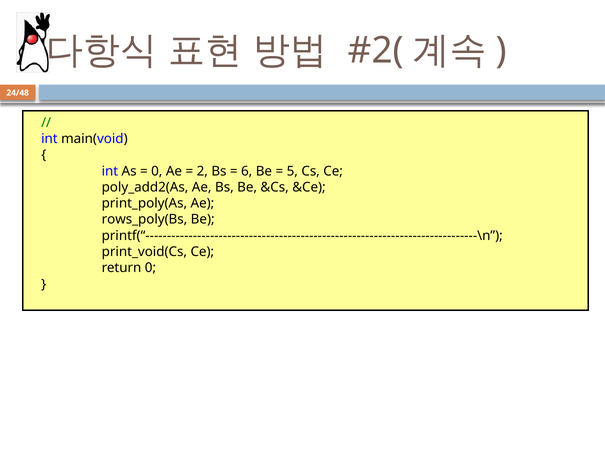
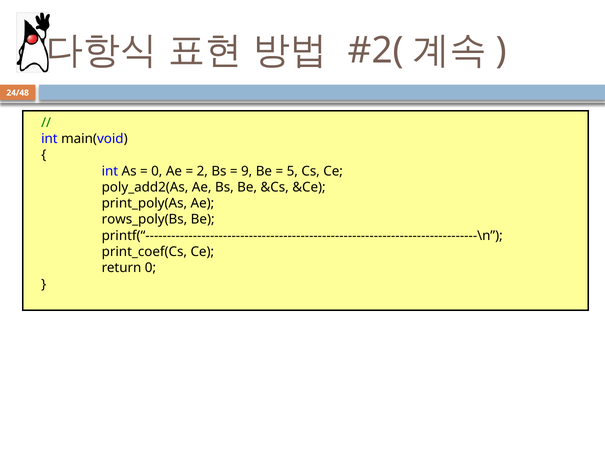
6: 6 -> 9 (247, 171)
print_void(Cs: print_void(Cs -> print_coef(Cs (144, 252)
